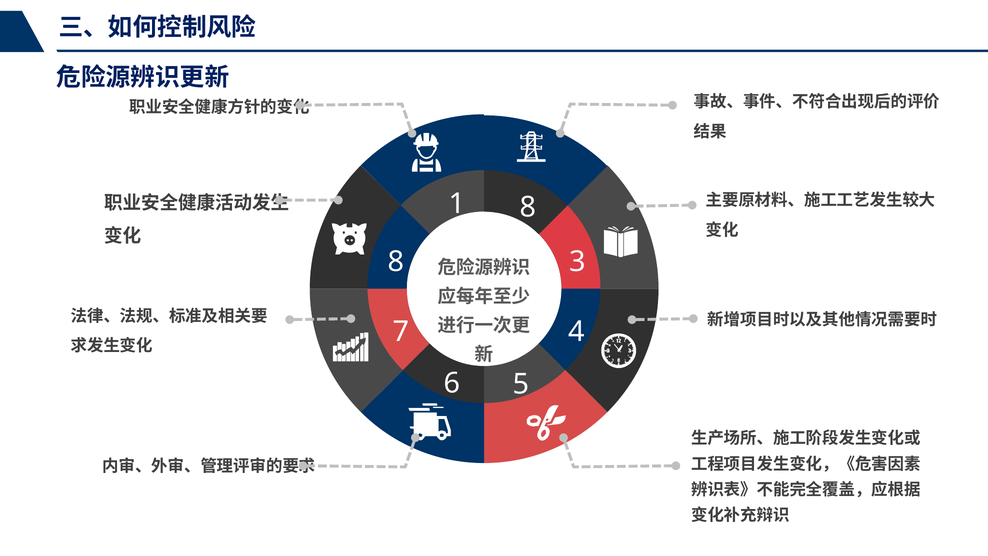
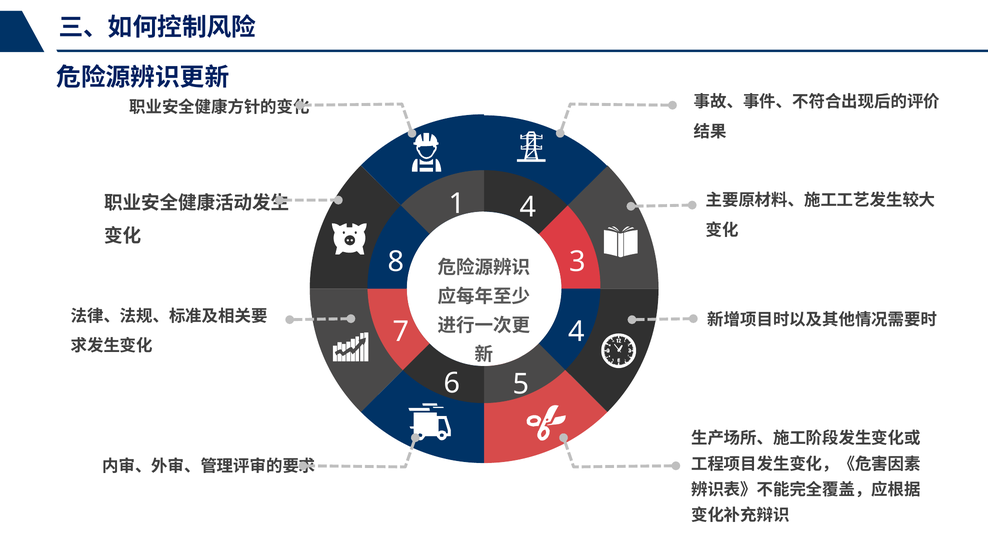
1 8: 8 -> 4 (528, 207)
